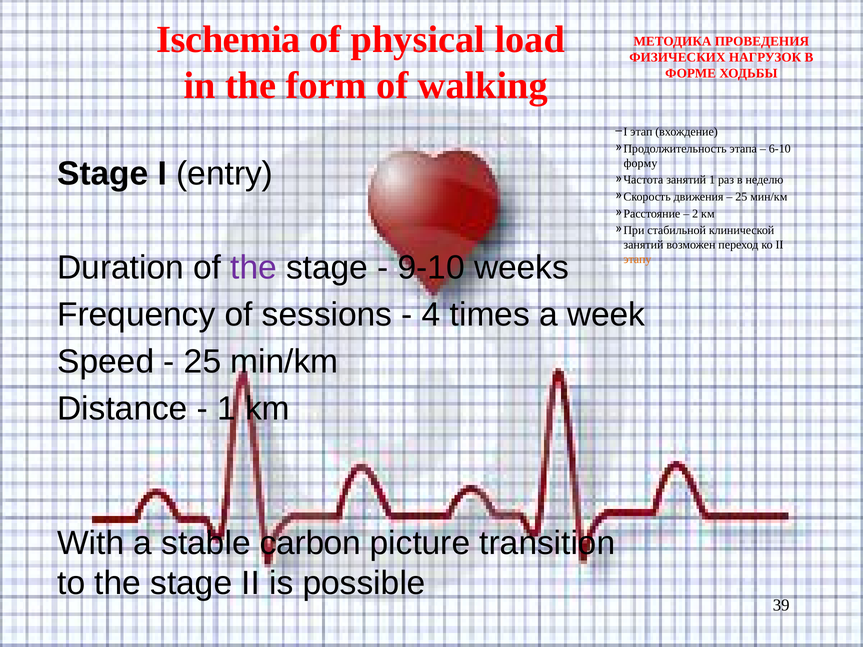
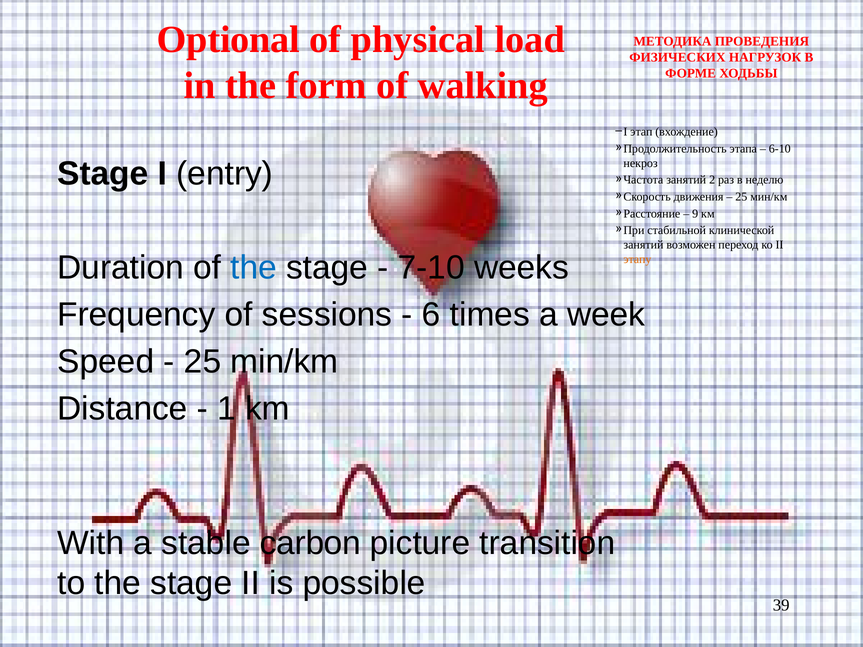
Ischemia: Ischemia -> Optional (228, 39)
форму: форму -> некроз (641, 163)
занятий 1: 1 -> 2 (712, 180)
2: 2 -> 9 (695, 214)
the colour: purple -> blue (254, 268)
9-10: 9-10 -> 7-10 (431, 268)
4: 4 -> 6 (431, 315)
